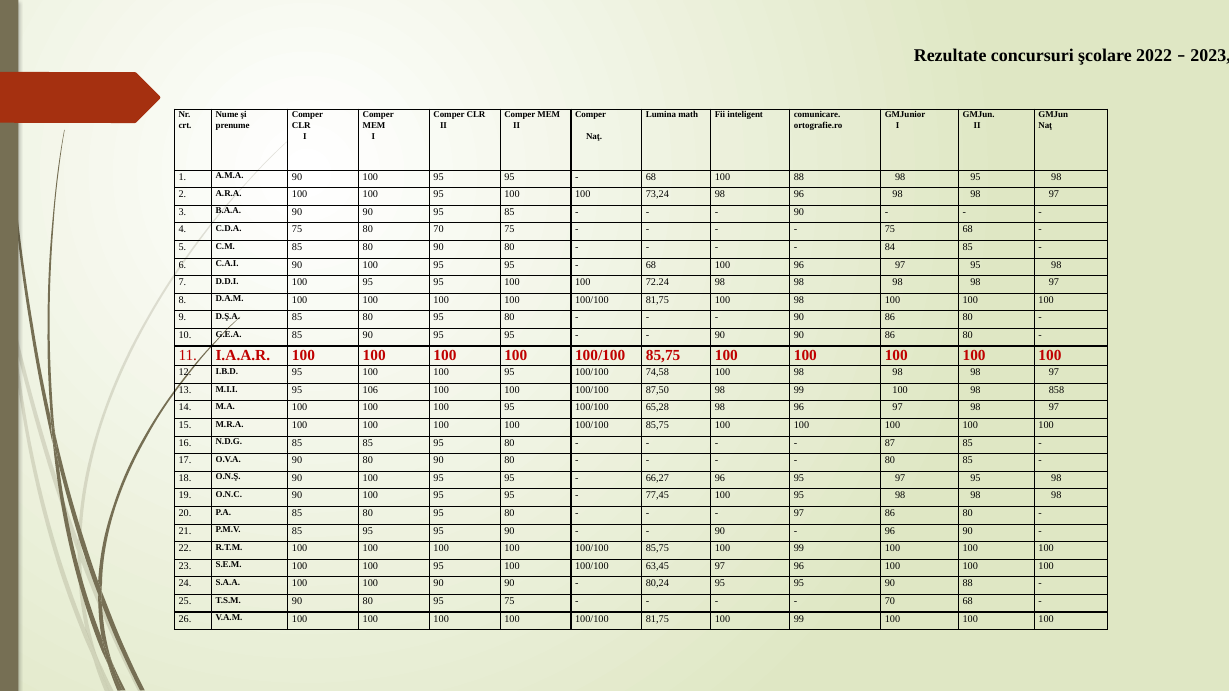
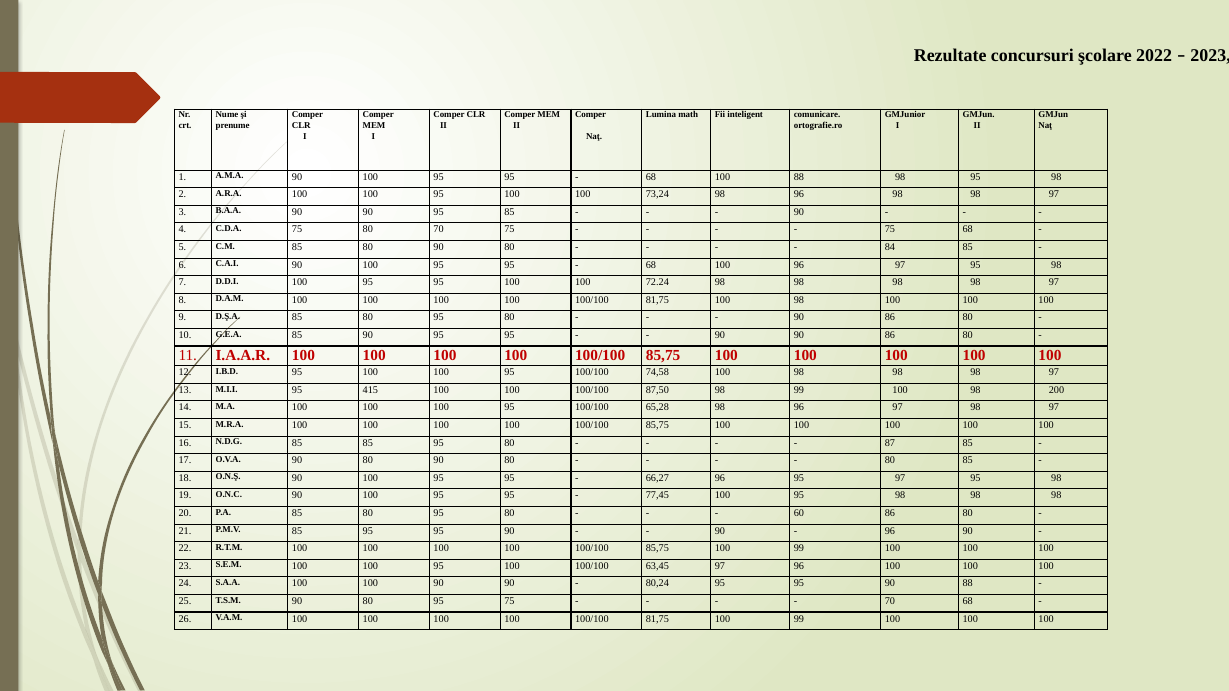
106: 106 -> 415 (370, 390)
858: 858 -> 200 (1056, 390)
97: 97 -> 60 (799, 513)
